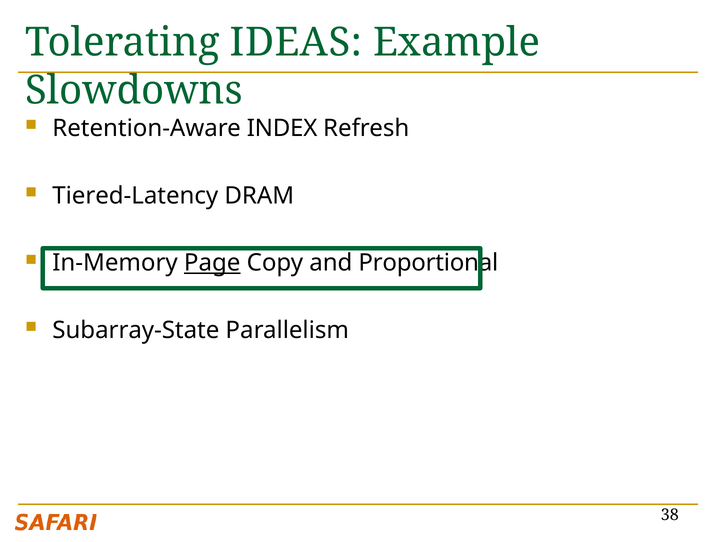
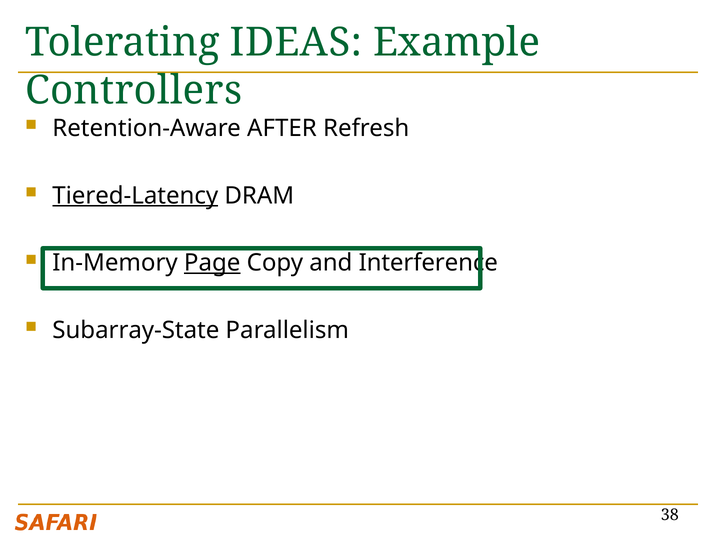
Slowdowns: Slowdowns -> Controllers (134, 91)
INDEX: INDEX -> AFTER (282, 128)
Tiered-Latency underline: none -> present (135, 195)
Proportional: Proportional -> Interference (428, 263)
